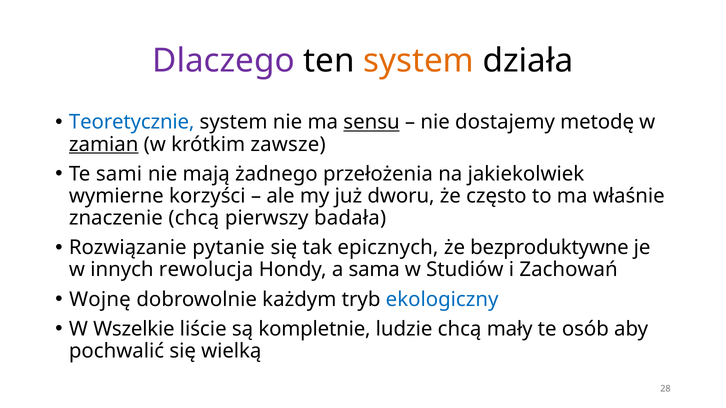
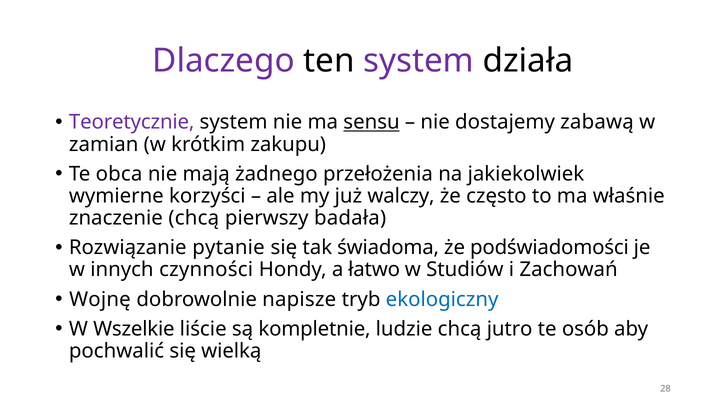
system colour: orange -> purple (419, 61)
Teoretycznie colour: blue -> purple (132, 122)
metodę: metodę -> zabawą (597, 122)
zamian underline: present -> none (104, 144)
zawsze: zawsze -> zakupu (288, 144)
sami: sami -> obca (119, 174)
dworu: dworu -> walczy (401, 196)
epicznych: epicznych -> świadoma (388, 248)
bezproduktywne: bezproduktywne -> podświadomości (549, 248)
rewolucja: rewolucja -> czynności (206, 270)
sama: sama -> łatwo (374, 270)
każdym: każdym -> napisze (299, 300)
mały: mały -> jutro (510, 329)
